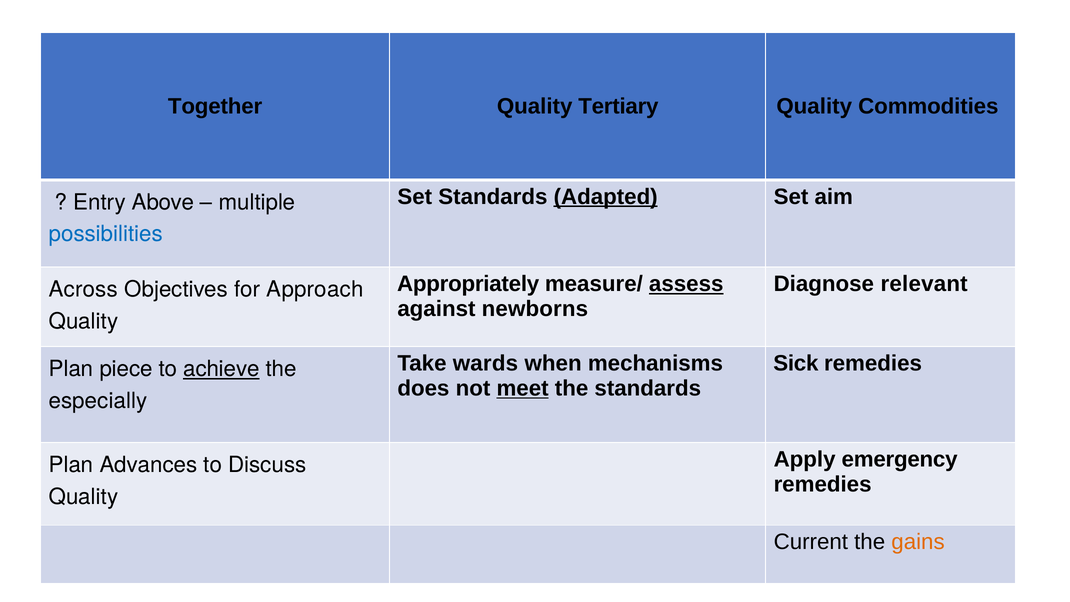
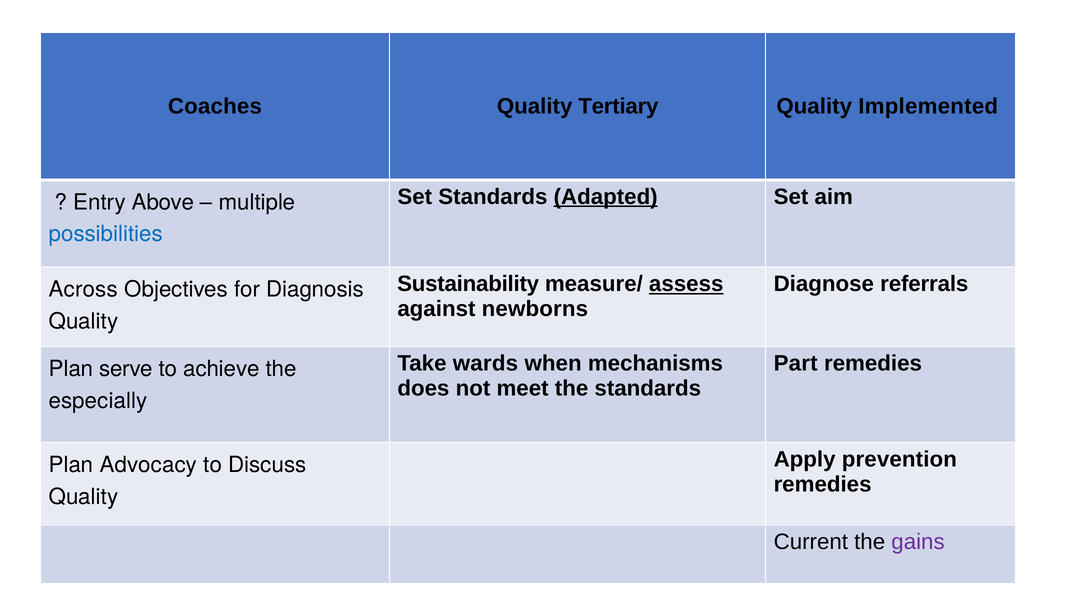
Together: Together -> Coaches (215, 106)
Commodities: Commodities -> Implemented (928, 106)
Appropriately: Appropriately -> Sustainability (468, 284)
relevant: relevant -> referrals (924, 284)
Approach: Approach -> Diagnosis (315, 289)
Sick: Sick -> Part (796, 363)
piece: piece -> serve (126, 369)
achieve underline: present -> none (221, 369)
meet underline: present -> none (523, 388)
emergency: emergency -> prevention (899, 459)
Advances: Advances -> Advocacy (148, 465)
gains colour: orange -> purple (918, 542)
